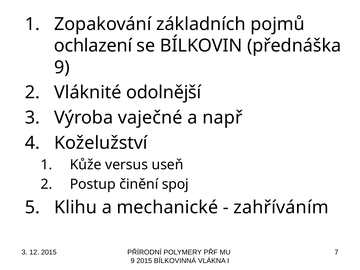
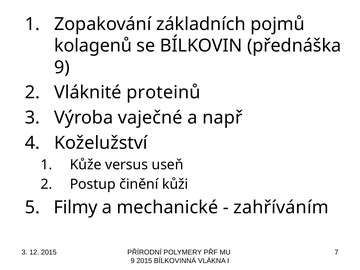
ochlazení: ochlazení -> kolagenů (93, 46)
odolnější: odolnější -> proteinů (164, 93)
spoj: spoj -> kůži (175, 184)
Klihu: Klihu -> Filmy (76, 207)
